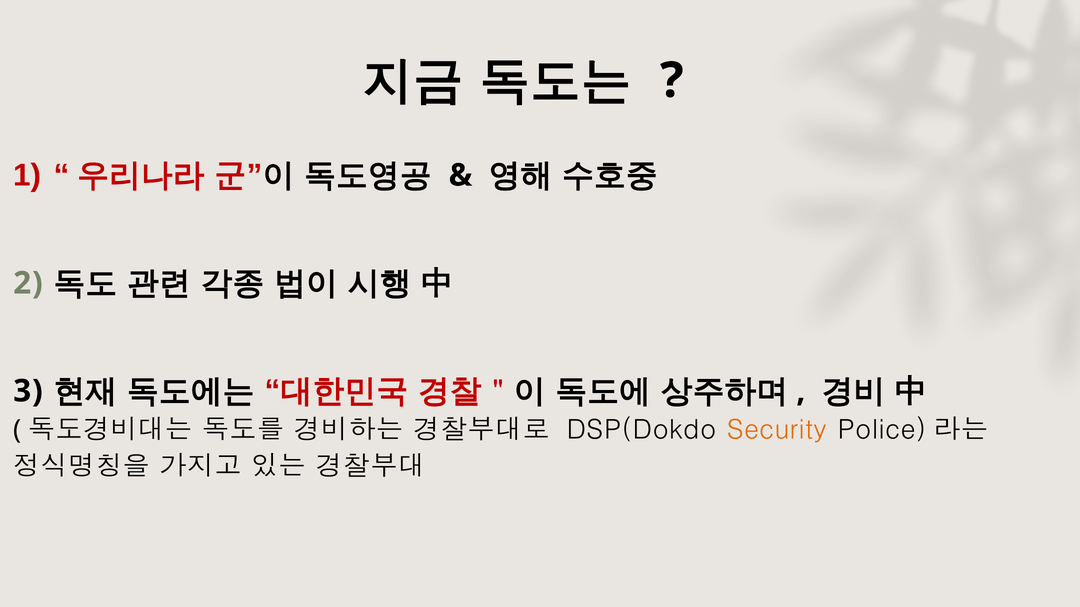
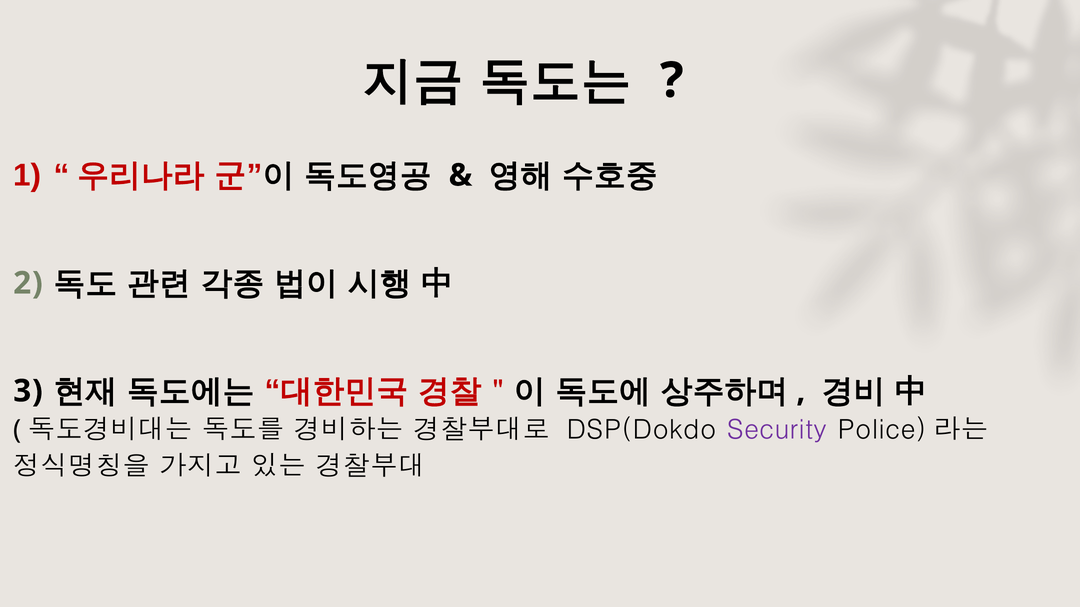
Security colour: orange -> purple (777, 430)
